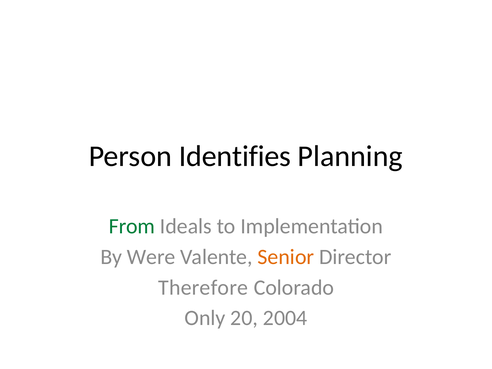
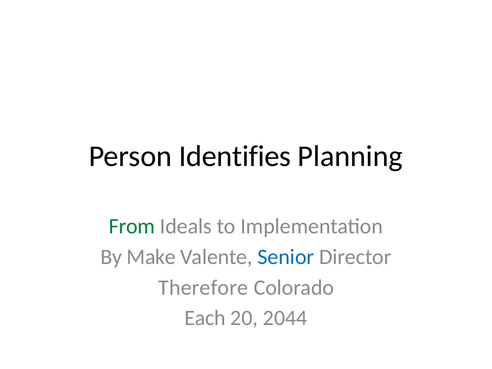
Were: Were -> Make (151, 257)
Senior colour: orange -> blue (286, 257)
Only: Only -> Each (205, 318)
2004: 2004 -> 2044 (285, 318)
